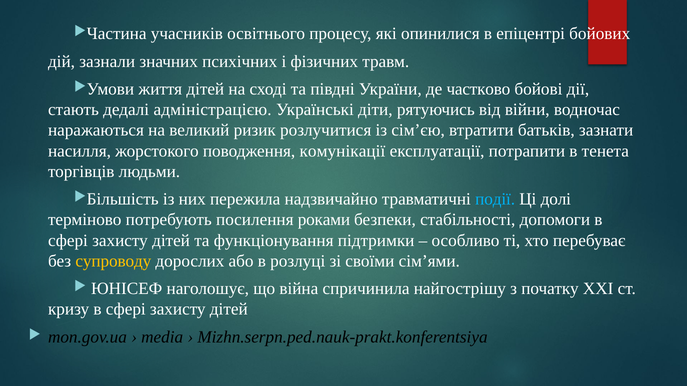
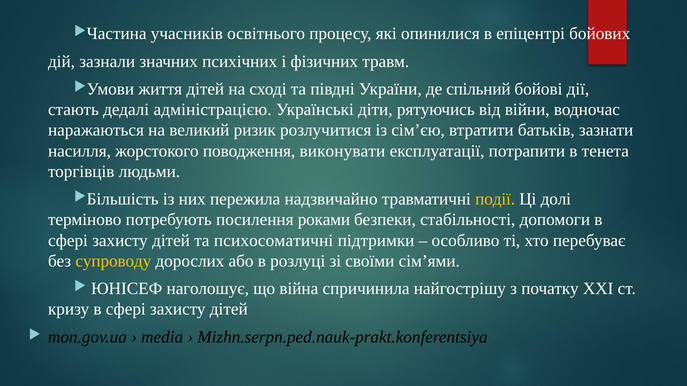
частково: частково -> спільний (478, 89)
комунікації: комунікації -> виконувати (342, 151)
події colour: light blue -> yellow (495, 199)
функціонування: функціонування -> психосоматичні (274, 241)
